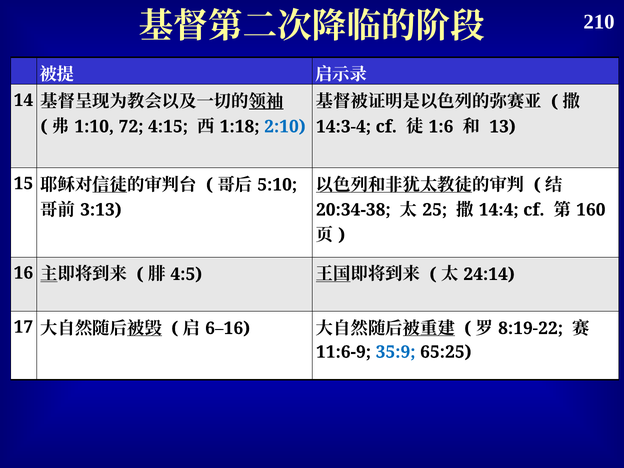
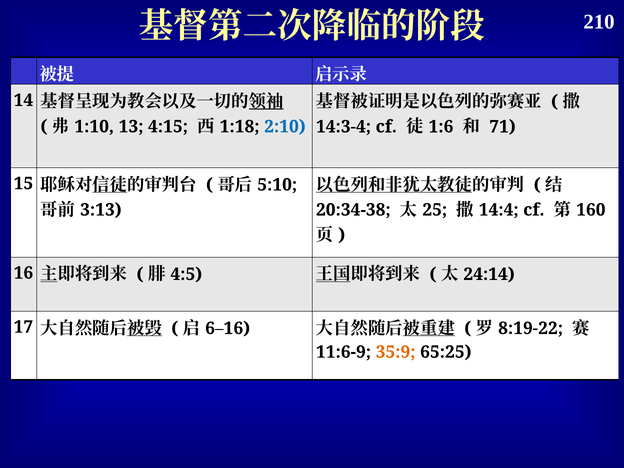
72: 72 -> 13 (131, 127)
13: 13 -> 71 (503, 127)
35:9 colour: blue -> orange (396, 352)
